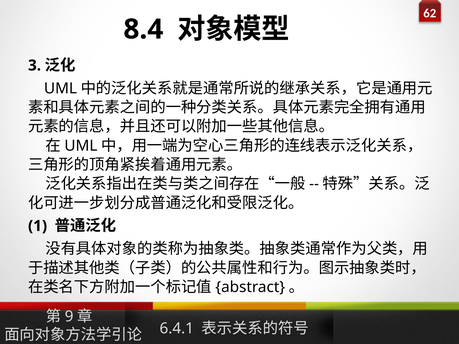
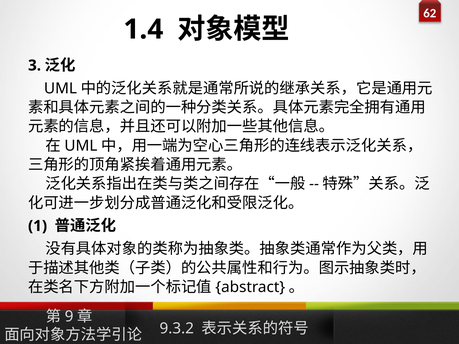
8.4: 8.4 -> 1.4 (143, 29)
6.4.1: 6.4.1 -> 9.3.2 (177, 329)
